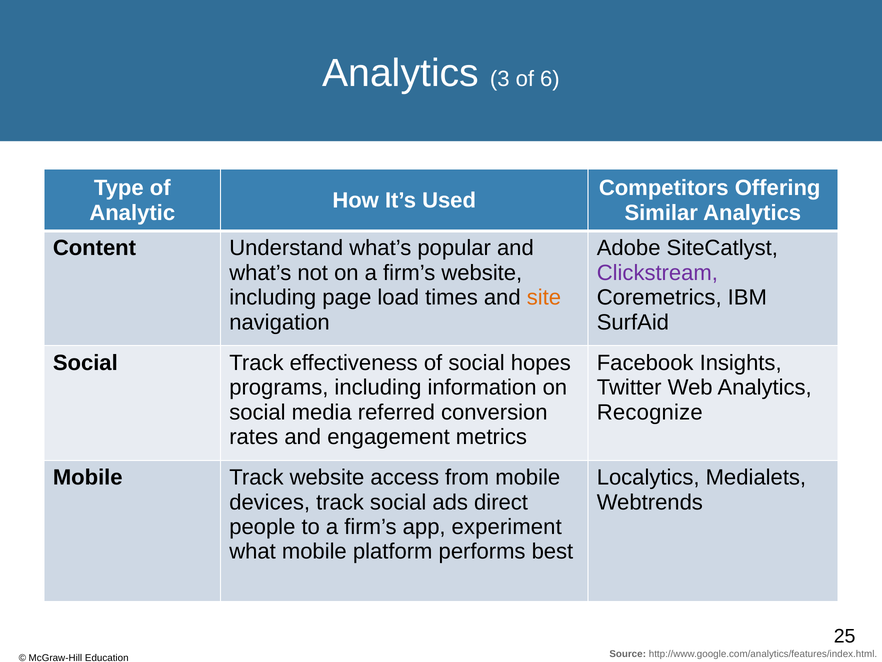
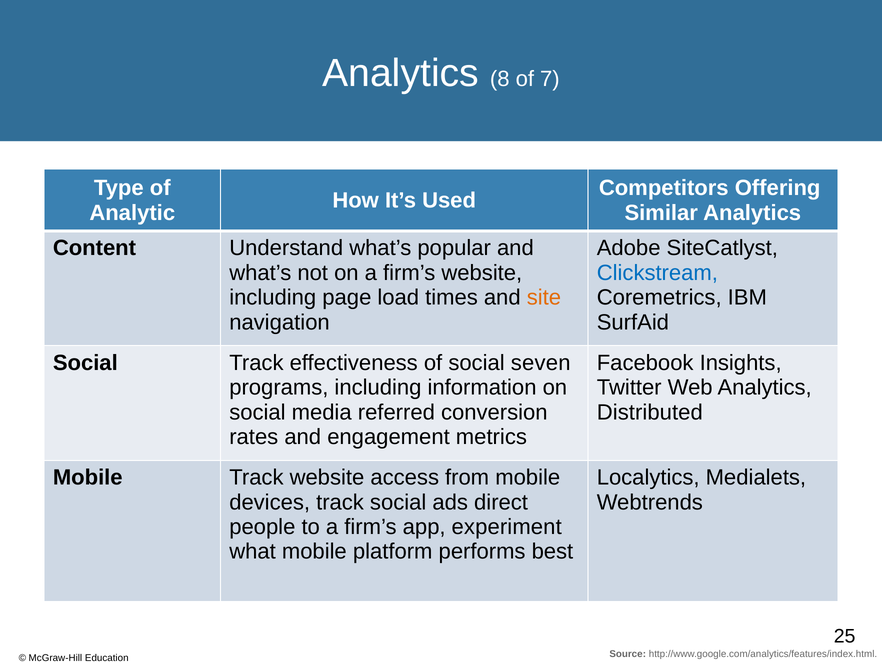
3: 3 -> 8 (500, 79)
6: 6 -> 7 (550, 79)
Clickstream colour: purple -> blue (657, 273)
hopes: hopes -> seven (541, 363)
Recognize: Recognize -> Distributed (650, 412)
